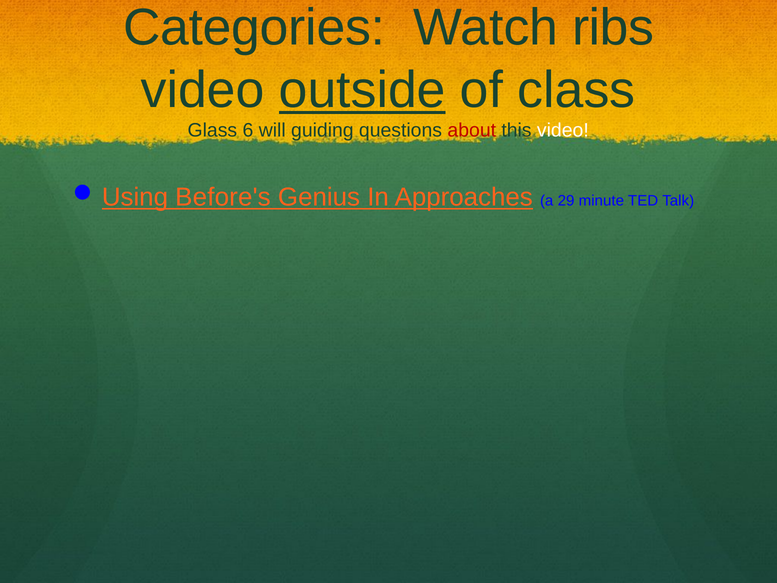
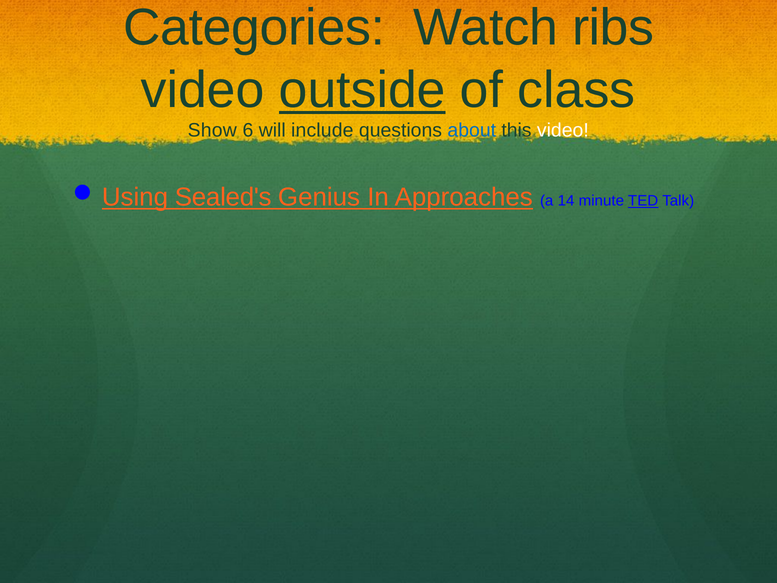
Glass: Glass -> Show (212, 130)
guiding: guiding -> include (322, 130)
about colour: red -> blue (472, 130)
Before's: Before's -> Sealed's (223, 197)
29: 29 -> 14 (566, 201)
TED underline: none -> present (643, 201)
